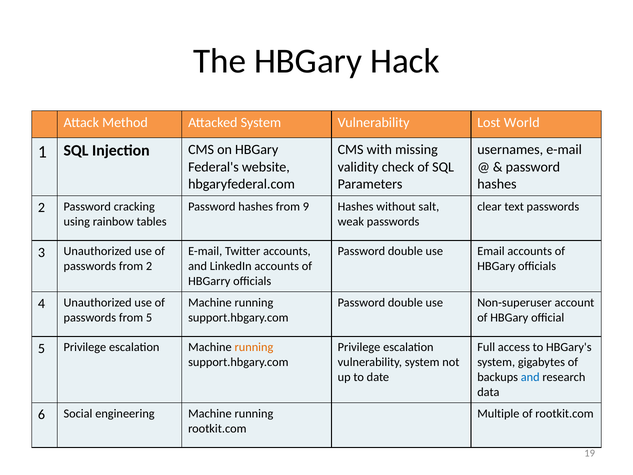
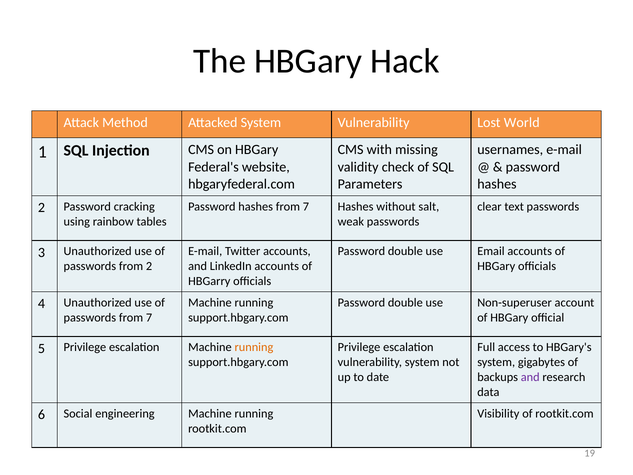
hashes from 9: 9 -> 7 (306, 206)
passwords from 5: 5 -> 7 (149, 317)
and colour: blue -> purple (530, 377)
Multiple: Multiple -> Visibility (498, 413)
